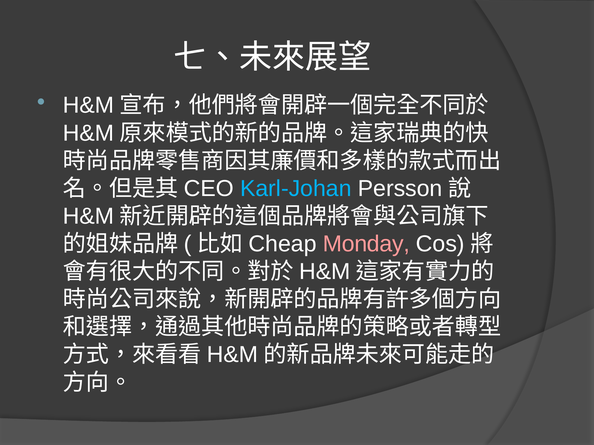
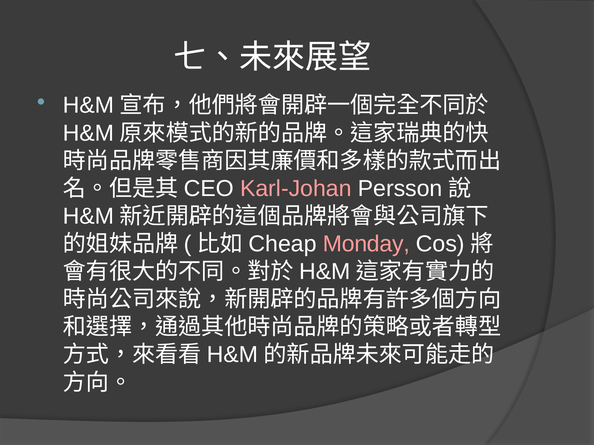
Karl-Johan colour: light blue -> pink (296, 189)
